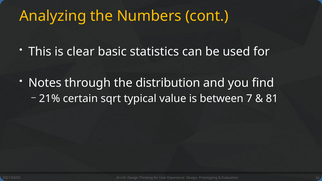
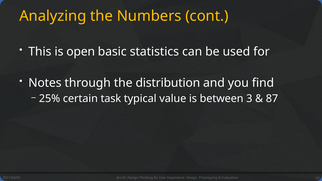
clear: clear -> open (81, 52)
21%: 21% -> 25% (50, 99)
sqrt: sqrt -> task (111, 99)
7: 7 -> 3 (249, 99)
81: 81 -> 87 (272, 99)
